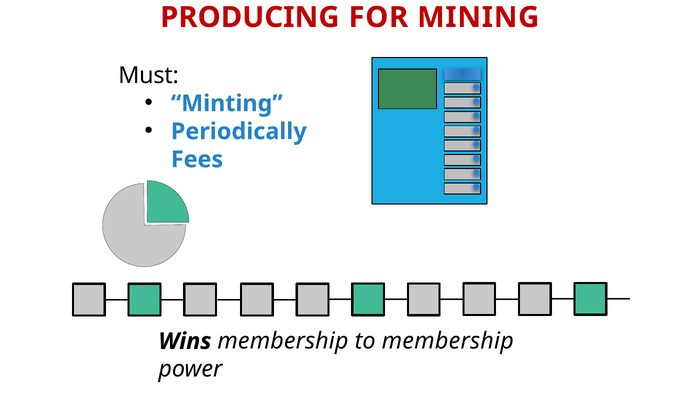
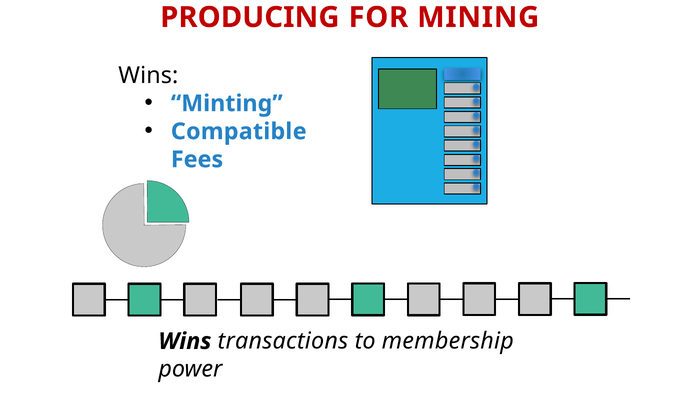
Must: Must -> Wins (148, 75)
Periodically: Periodically -> Compatible (239, 131)
Wins membership: membership -> transactions (283, 341)
